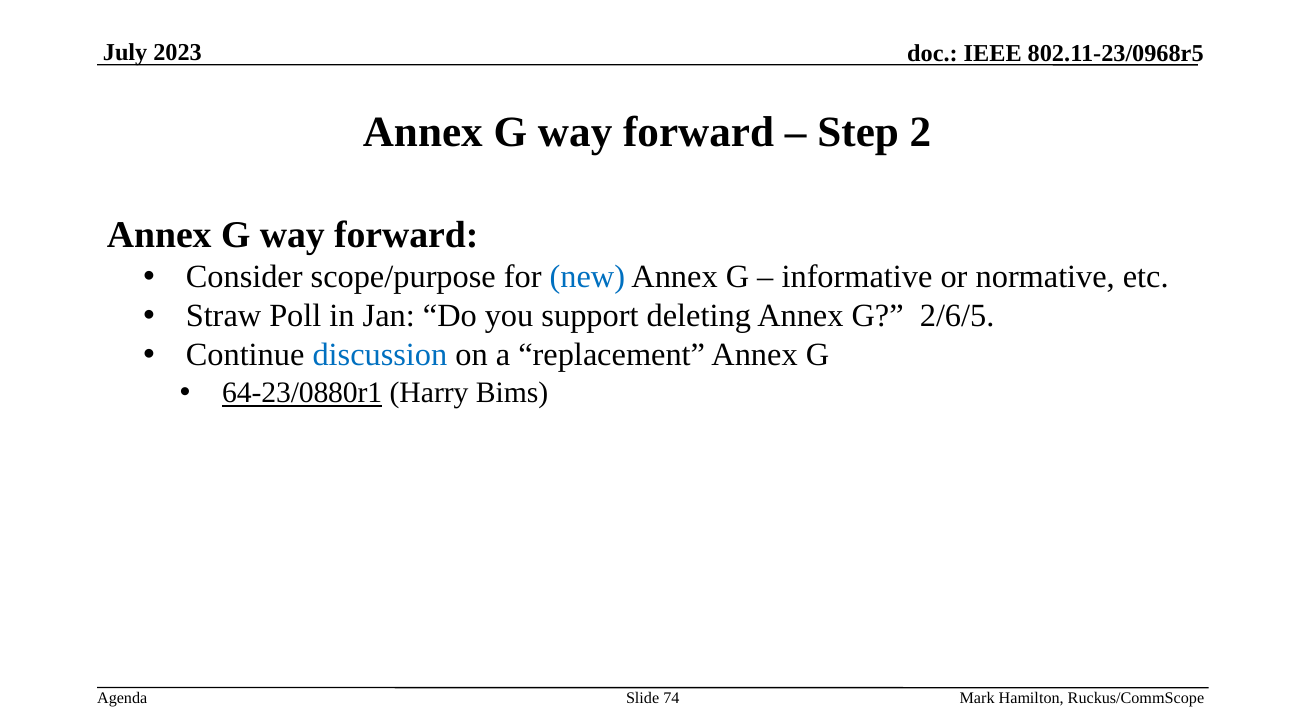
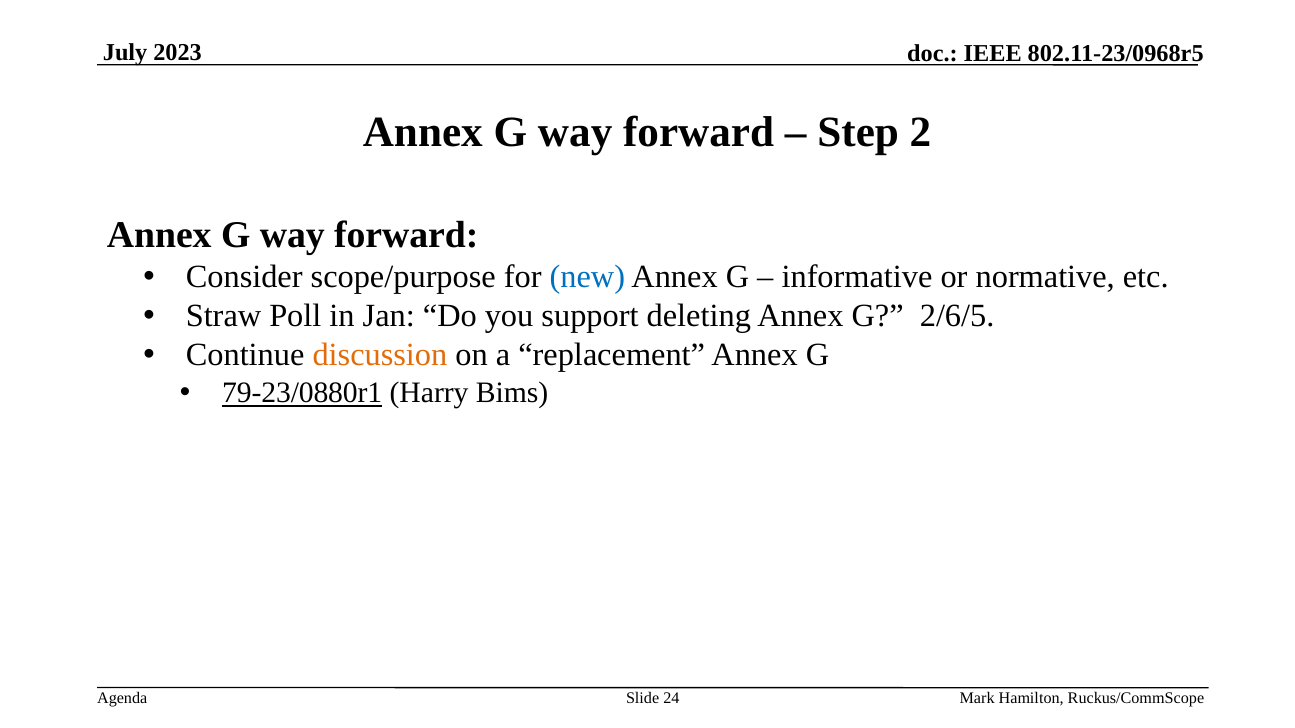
discussion colour: blue -> orange (380, 355)
64-23/0880r1: 64-23/0880r1 -> 79-23/0880r1 (302, 393)
74: 74 -> 24 (671, 699)
